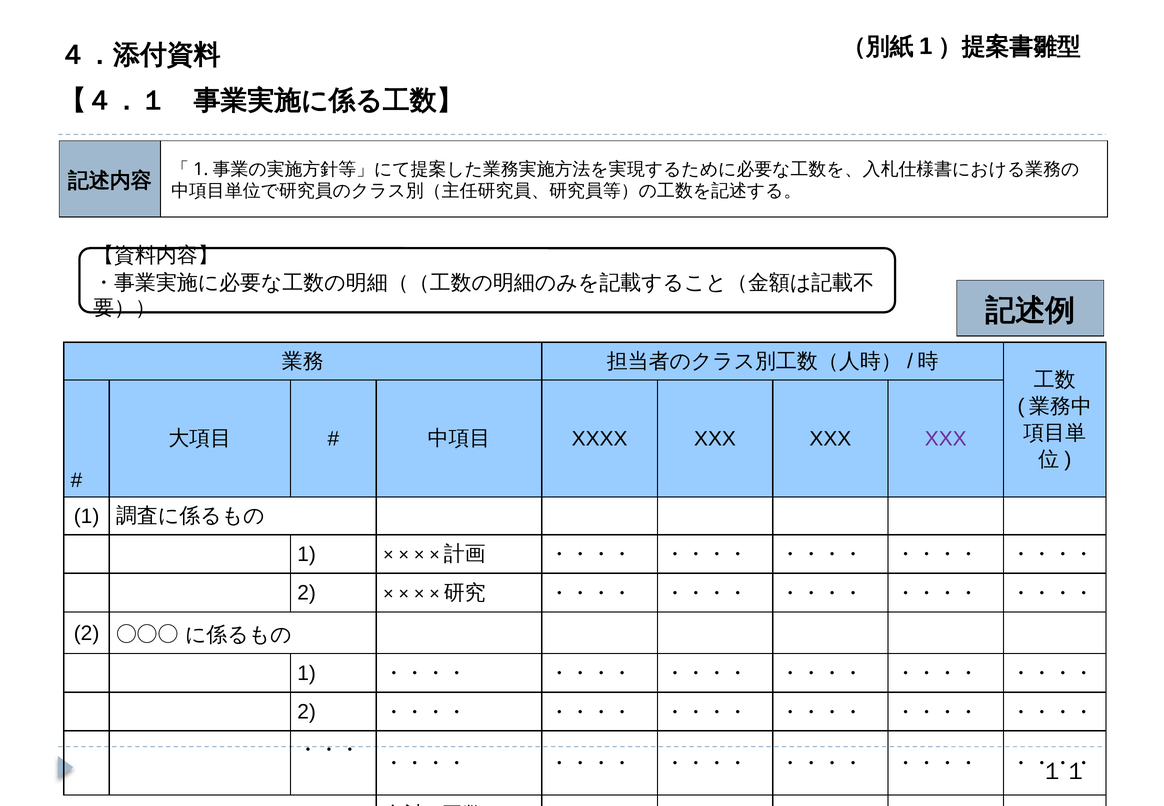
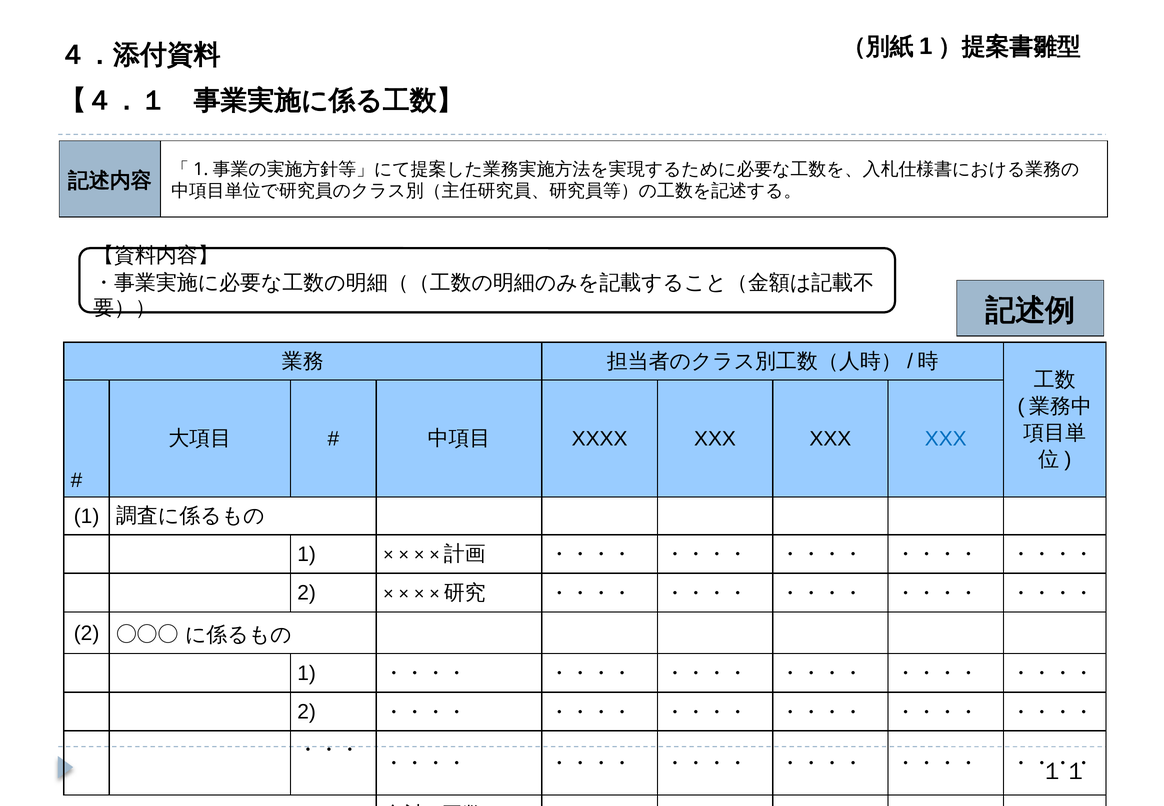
XXX colour: purple -> blue (946, 439)
